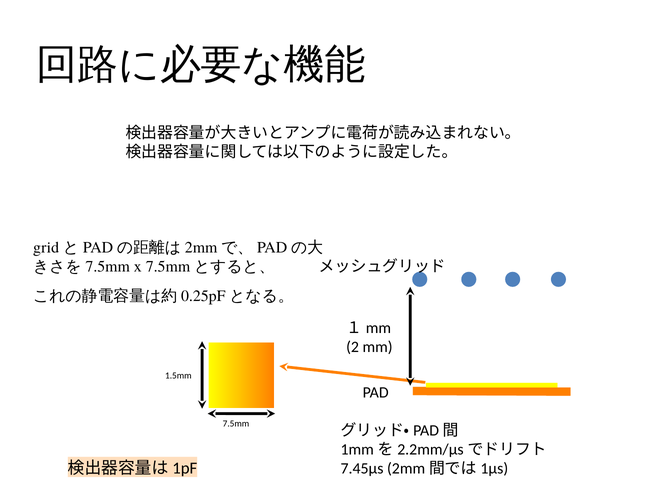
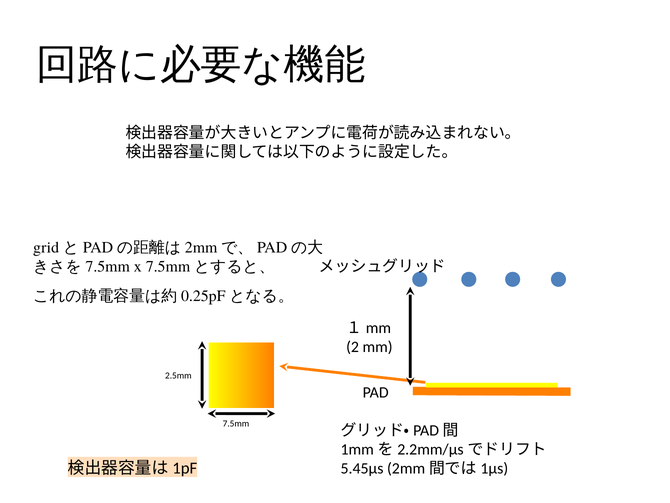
1.5mm: 1.5mm -> 2.5mm (178, 376)
7.45μs: 7.45μs -> 5.45μs (362, 468)
